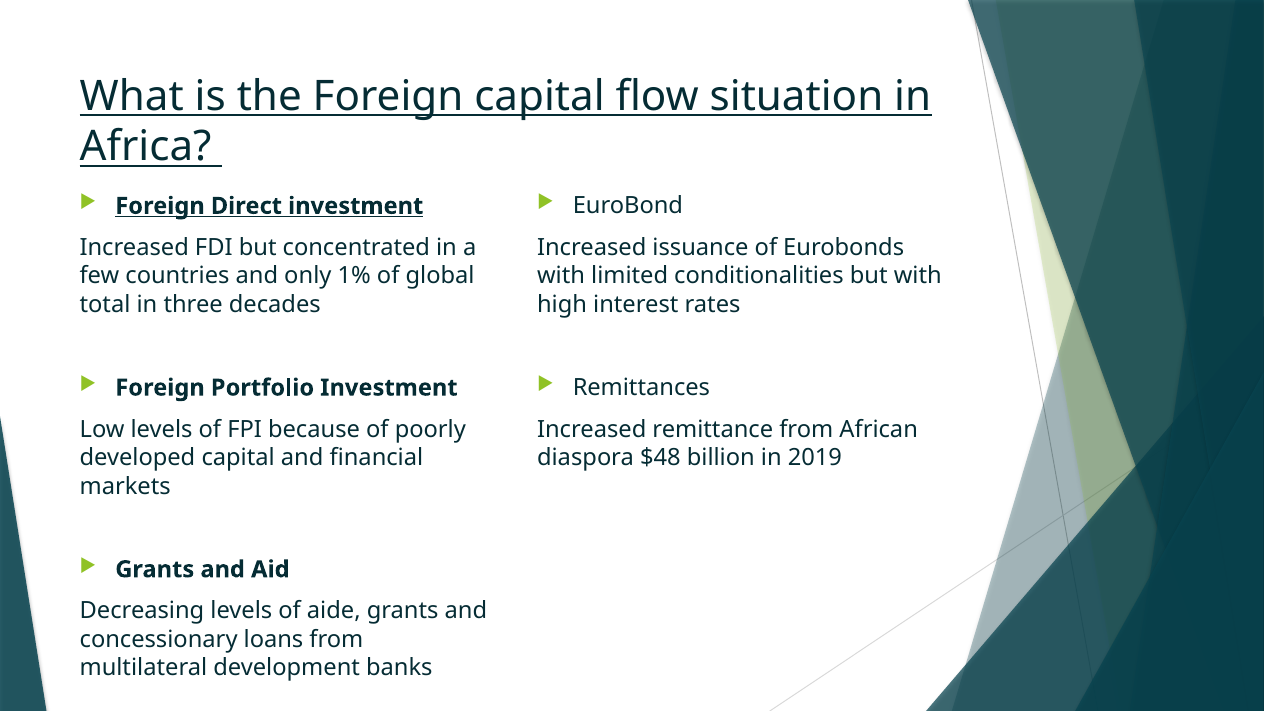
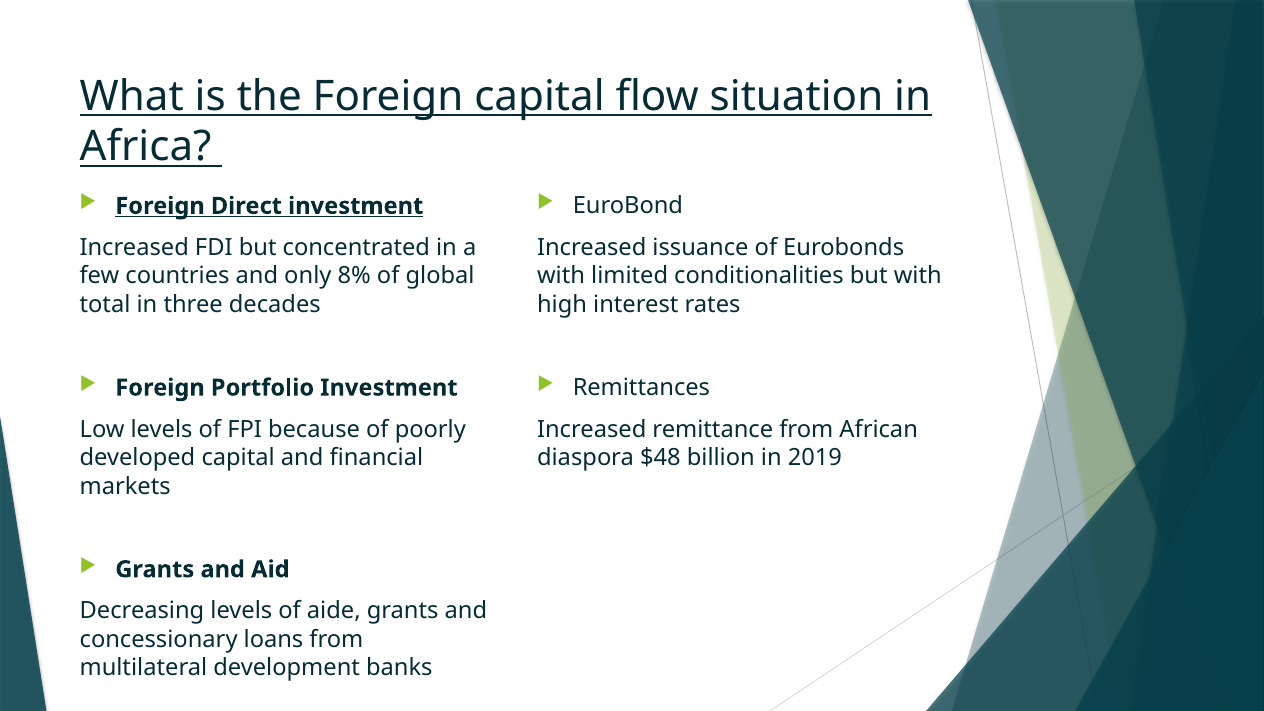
1%: 1% -> 8% (354, 276)
